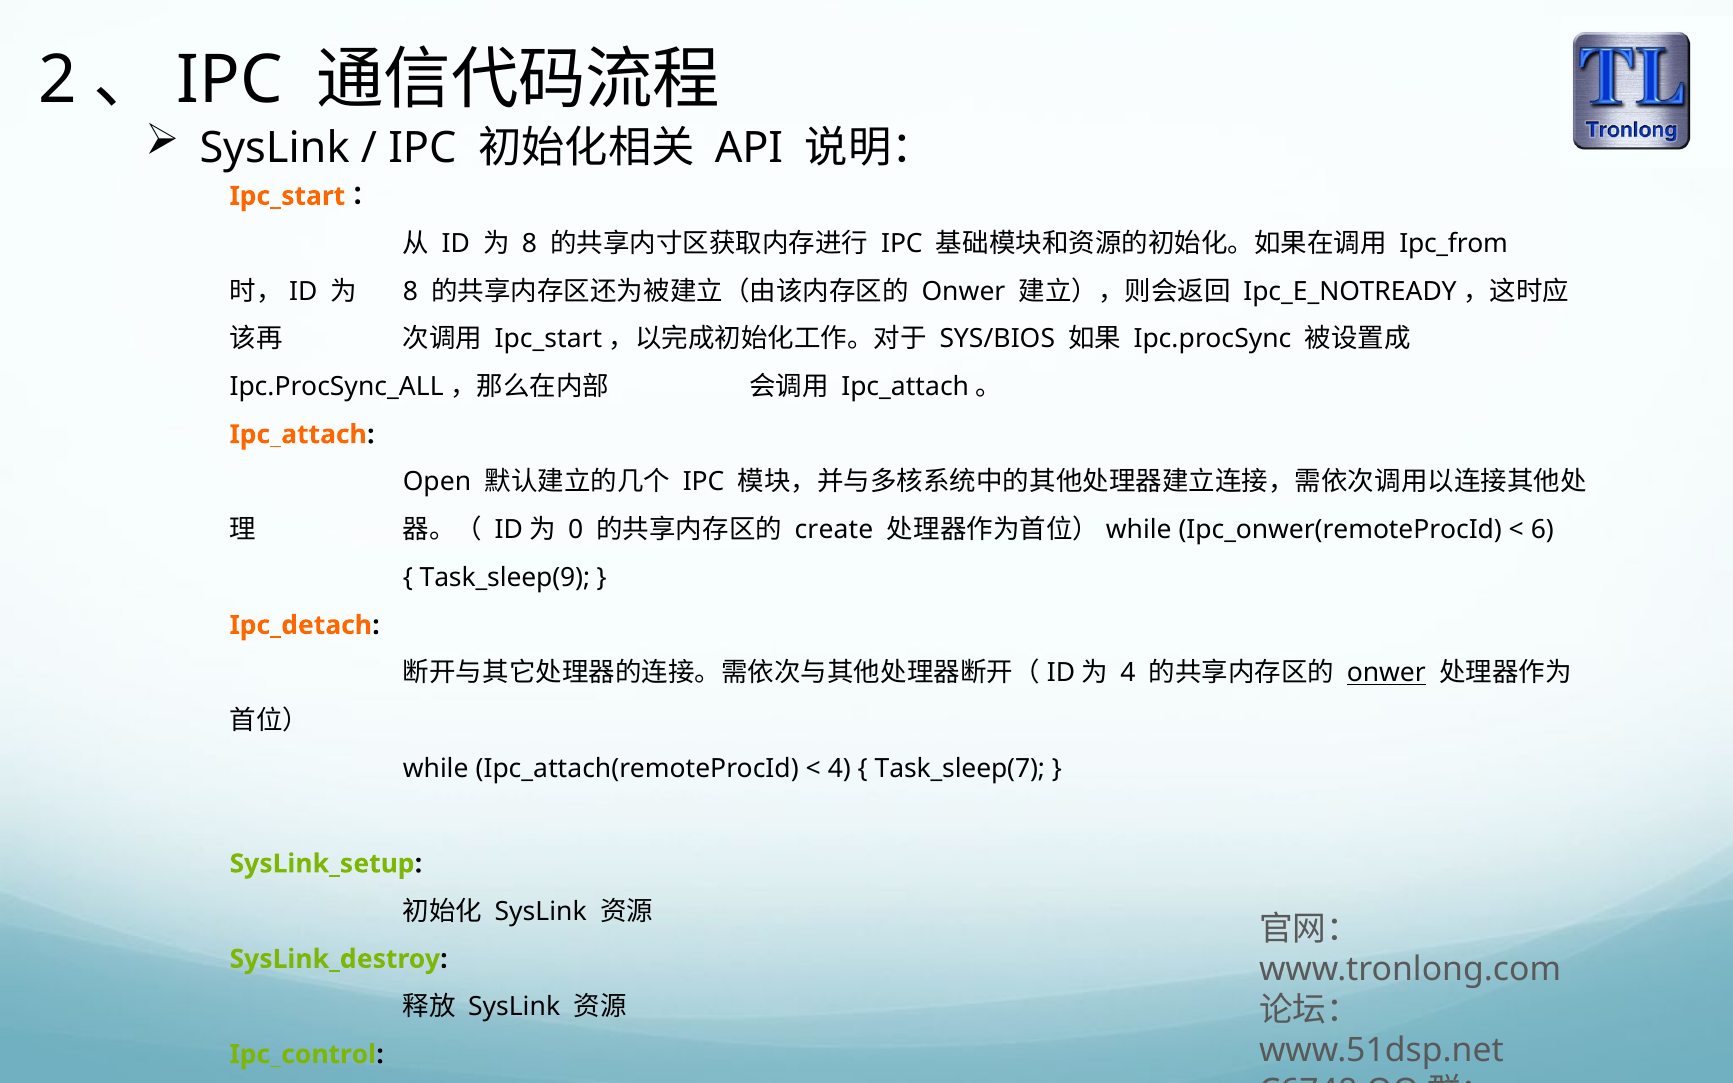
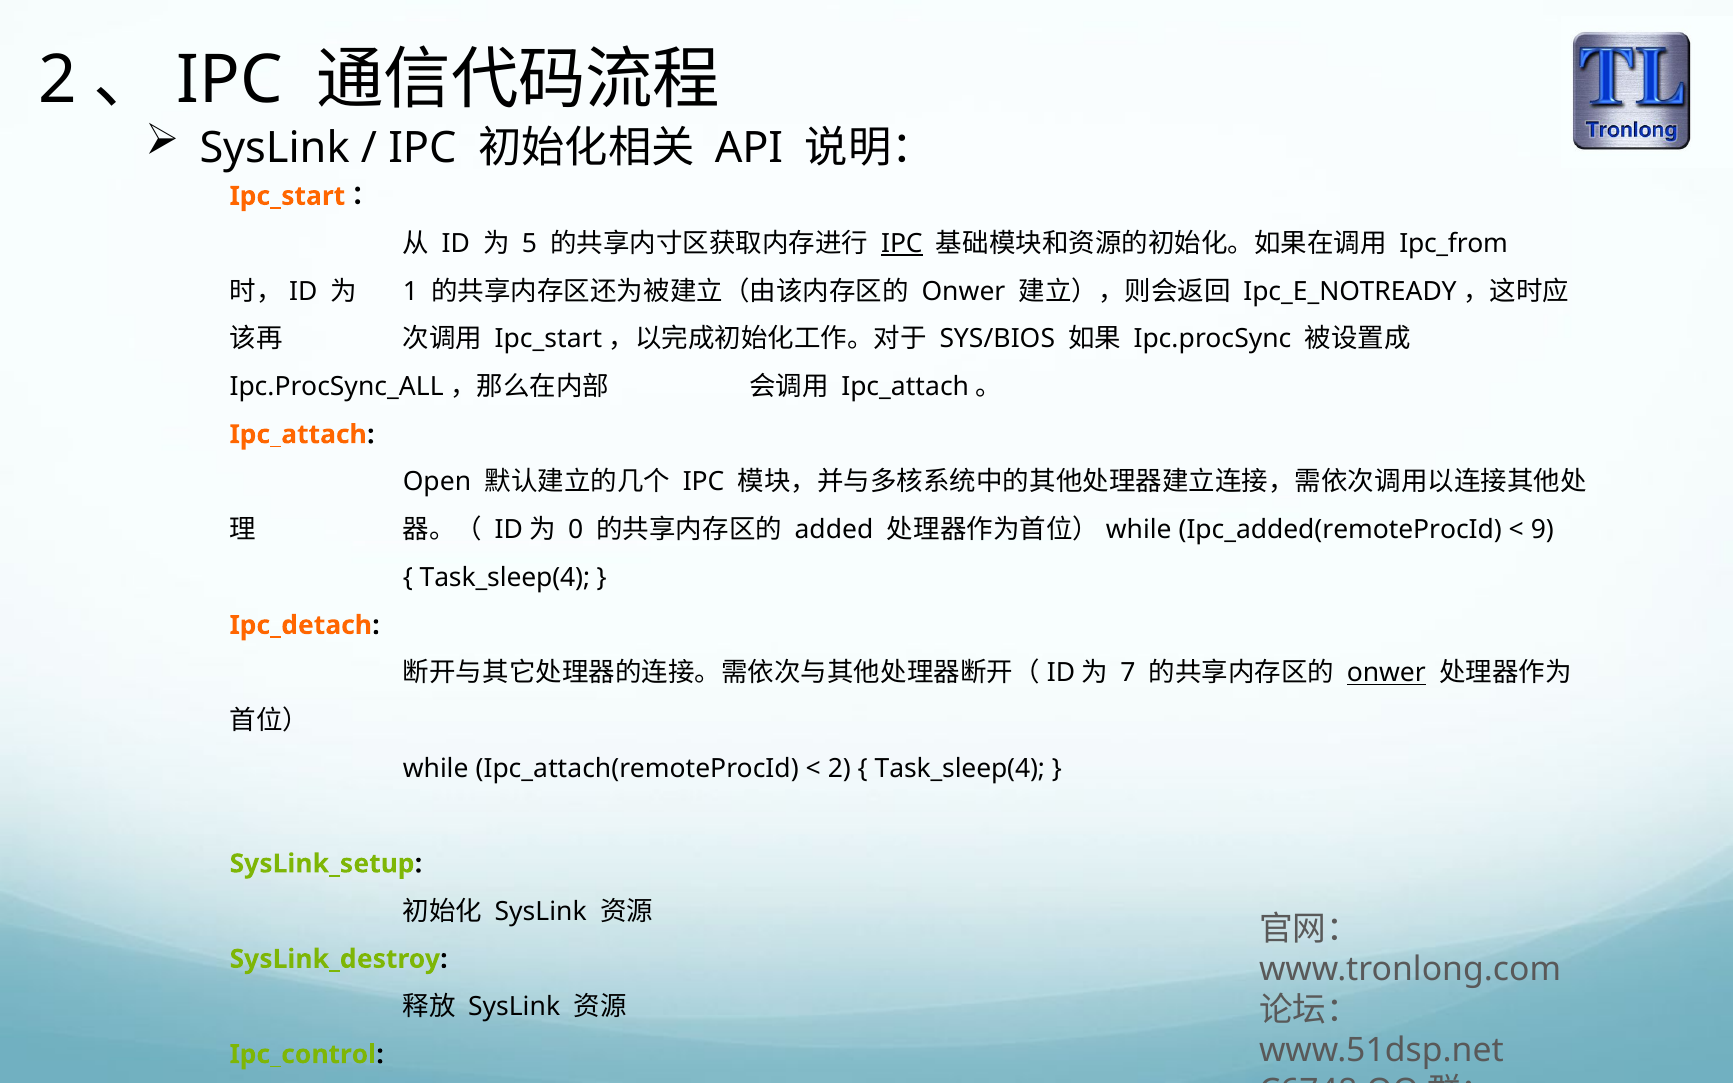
8: 8 -> 5 (529, 244)
IPC underline: none -> present (902, 244)
8: 8 -> 1 (410, 291)
create: create -> added (834, 530)
Ipc_onwer(remoteProcId: Ipc_onwer(remoteProcId -> Ipc_added(remoteProcId (1340, 530)
6: 6 -> 9 (1542, 530)
Task_sleep(9: Task_sleep(9 -> Task_sleep(4 (505, 578)
4: 4 -> 7 (1128, 673)
4: 4 -> 2 (839, 768)
Task_sleep(7: Task_sleep(7 -> Task_sleep(4 (960, 768)
